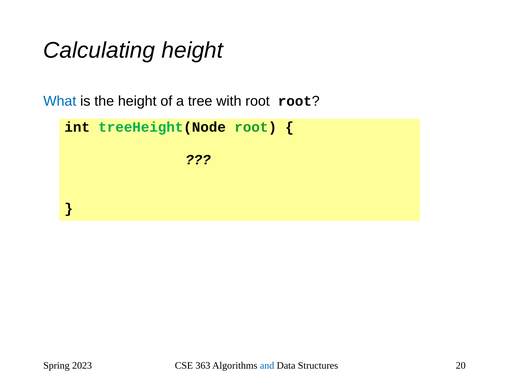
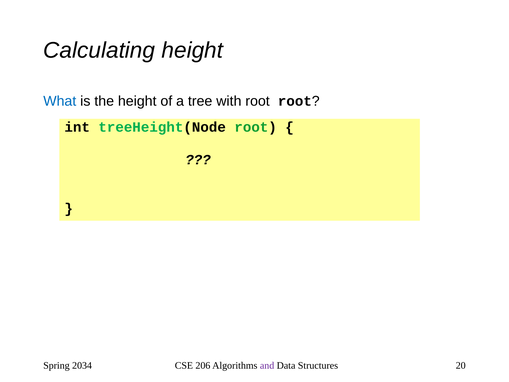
2023: 2023 -> 2034 (82, 365)
363: 363 -> 206 (203, 365)
and colour: blue -> purple (267, 365)
